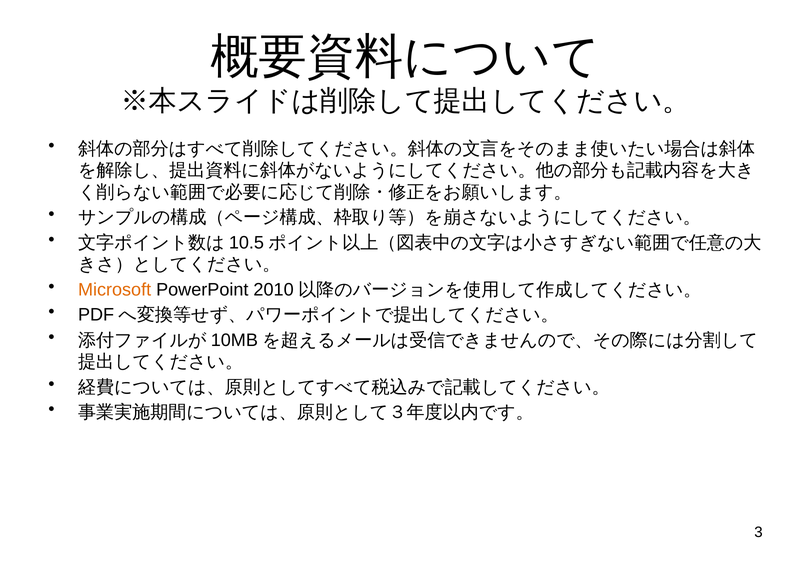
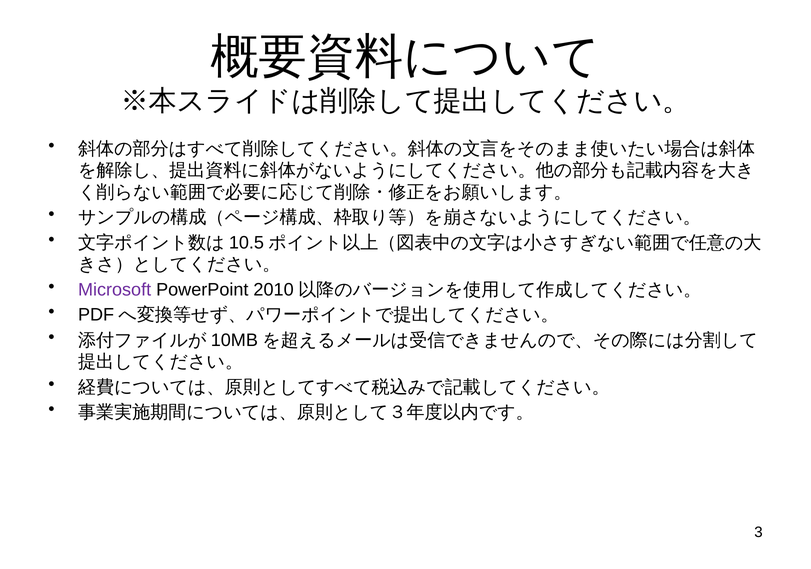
Microsoft colour: orange -> purple (115, 290)
